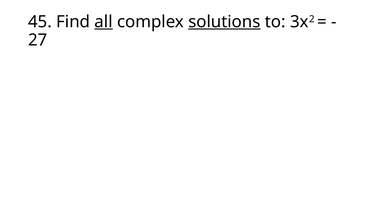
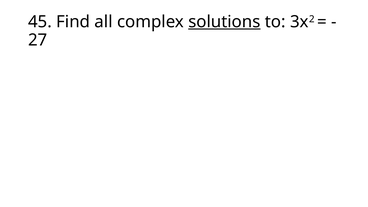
all underline: present -> none (104, 22)
